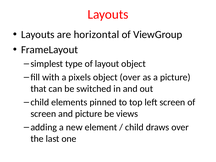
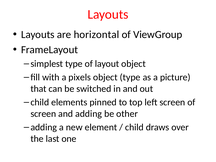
object over: over -> type (130, 77)
and picture: picture -> adding (89, 114)
views: views -> other (127, 114)
